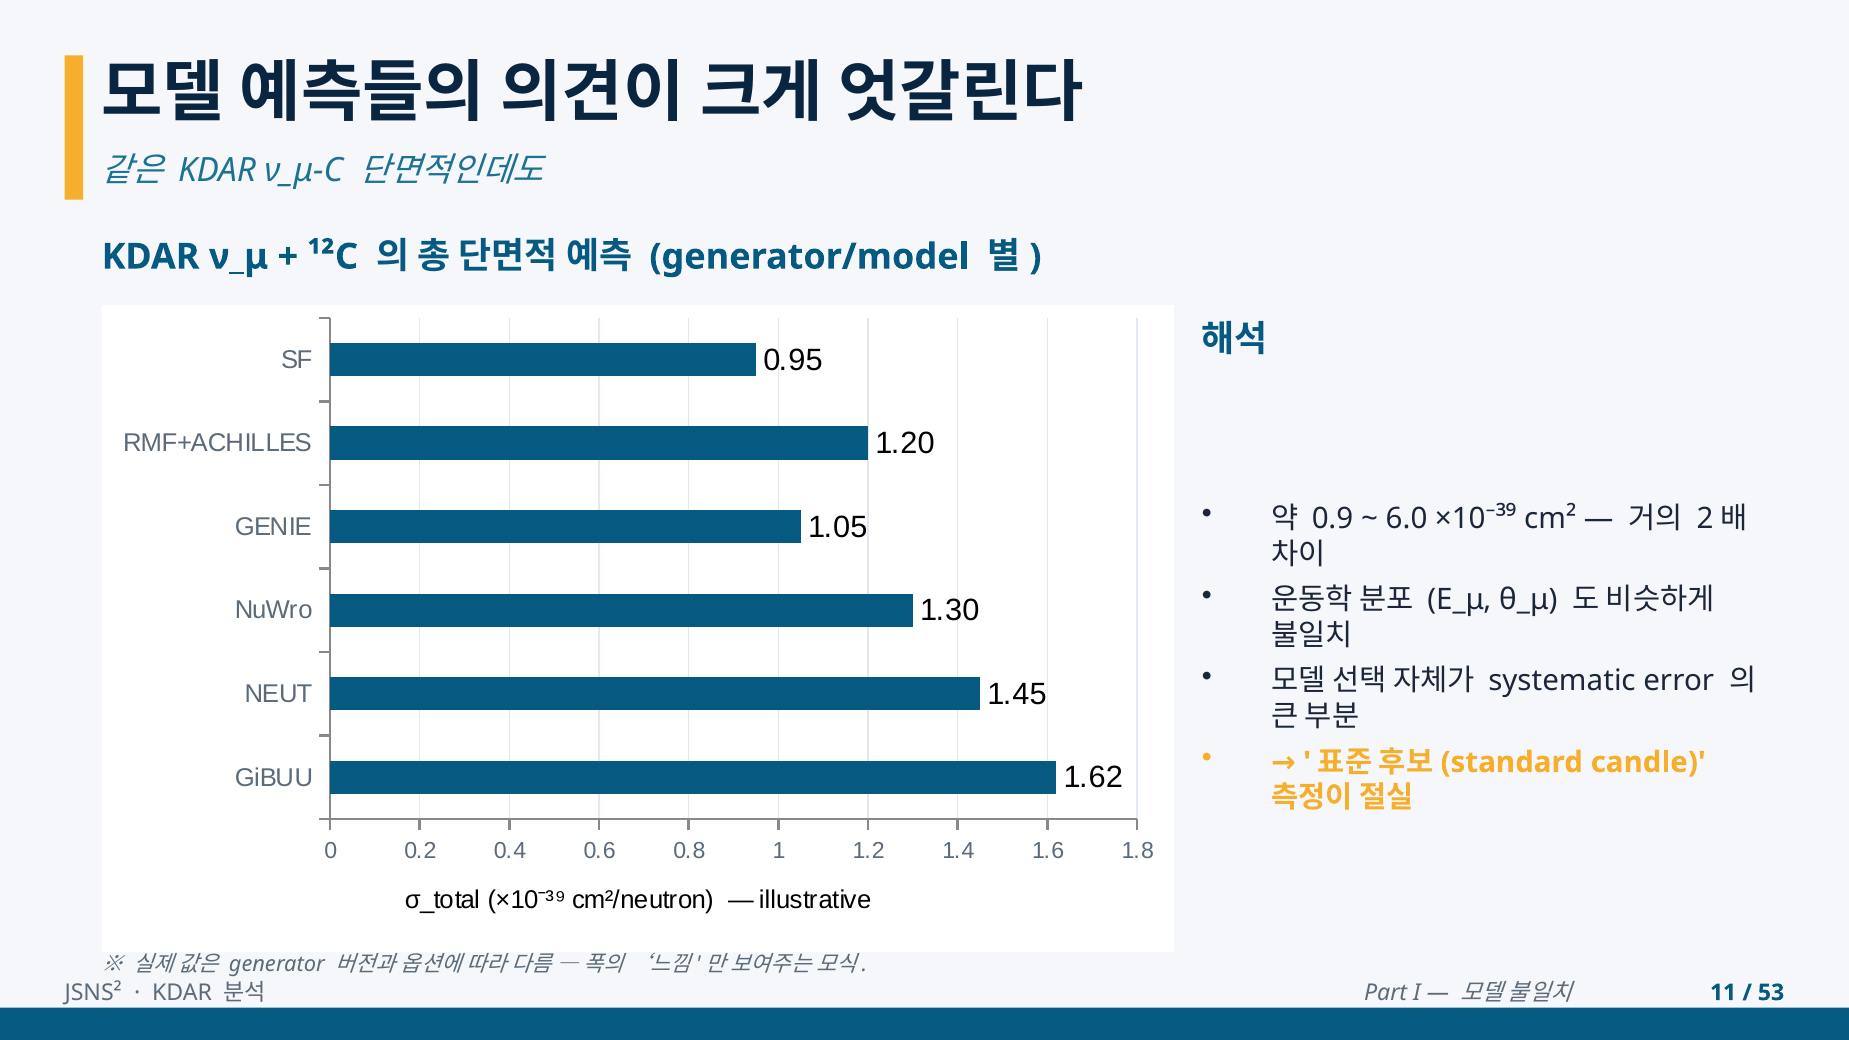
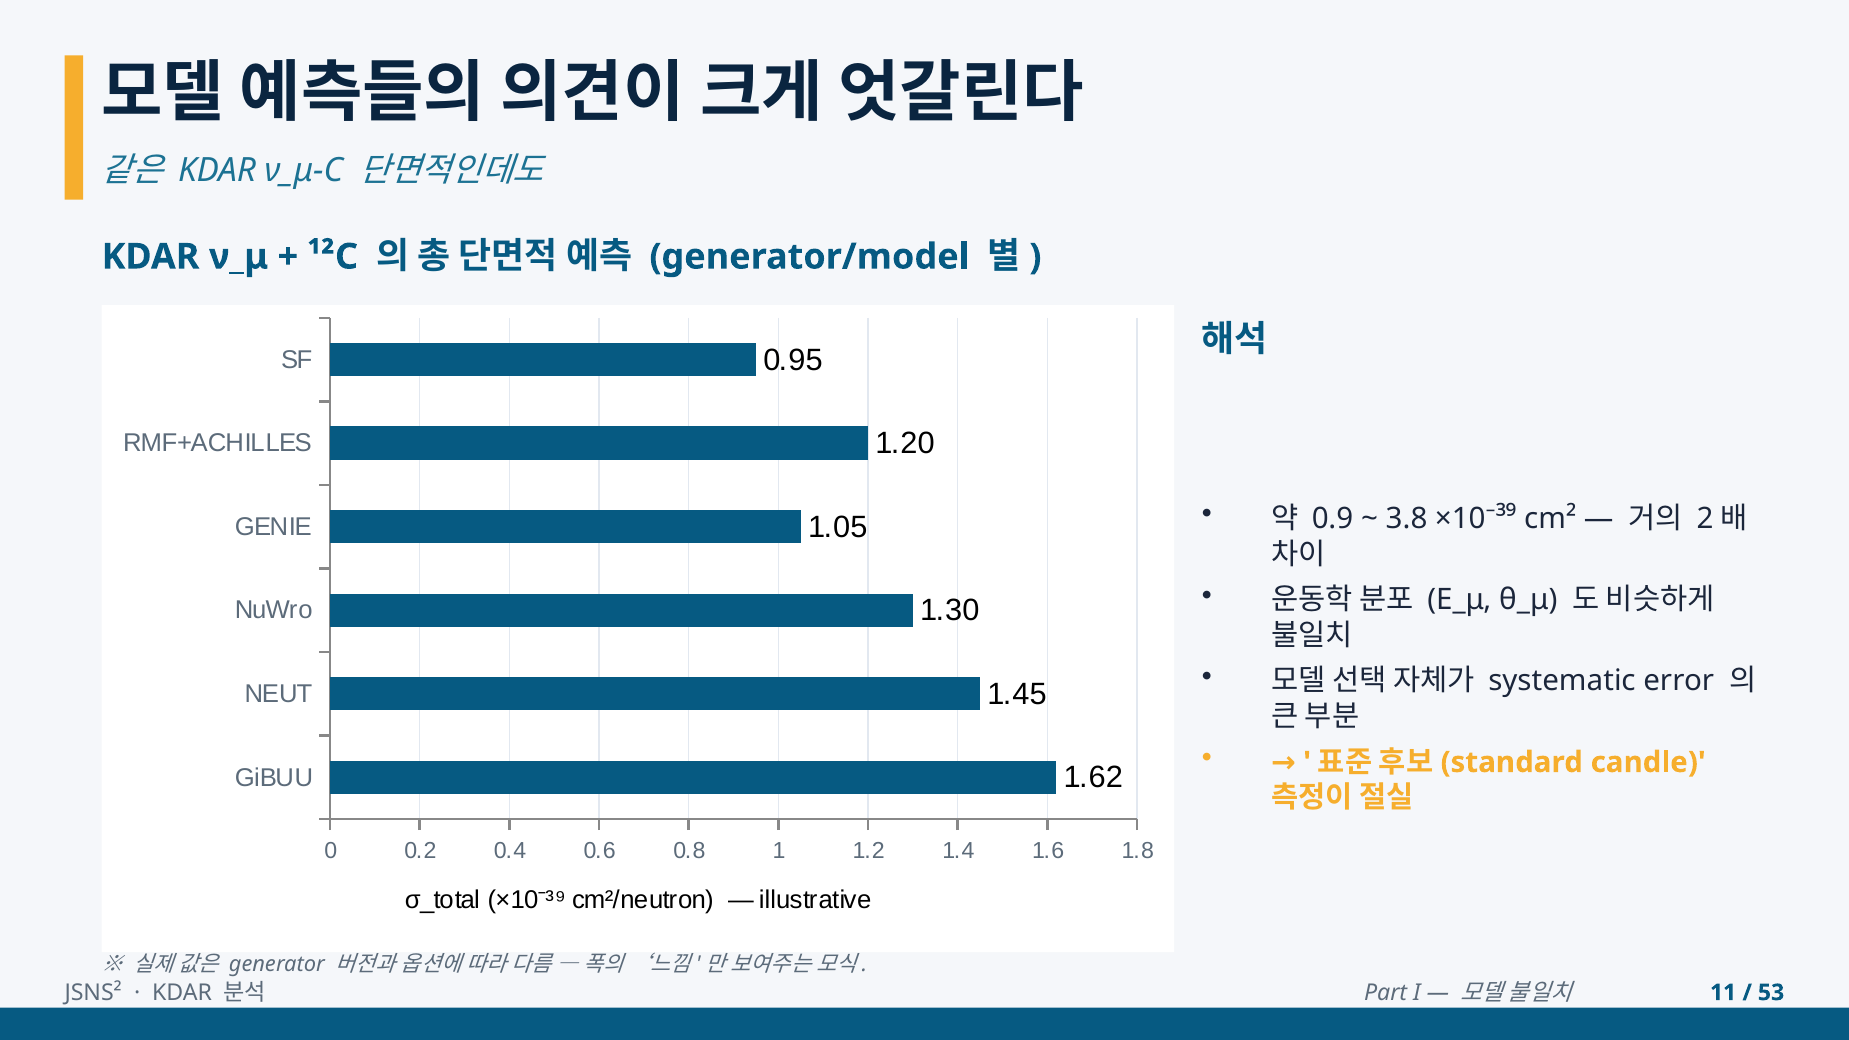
6.0: 6.0 -> 3.8 (1407, 519)
